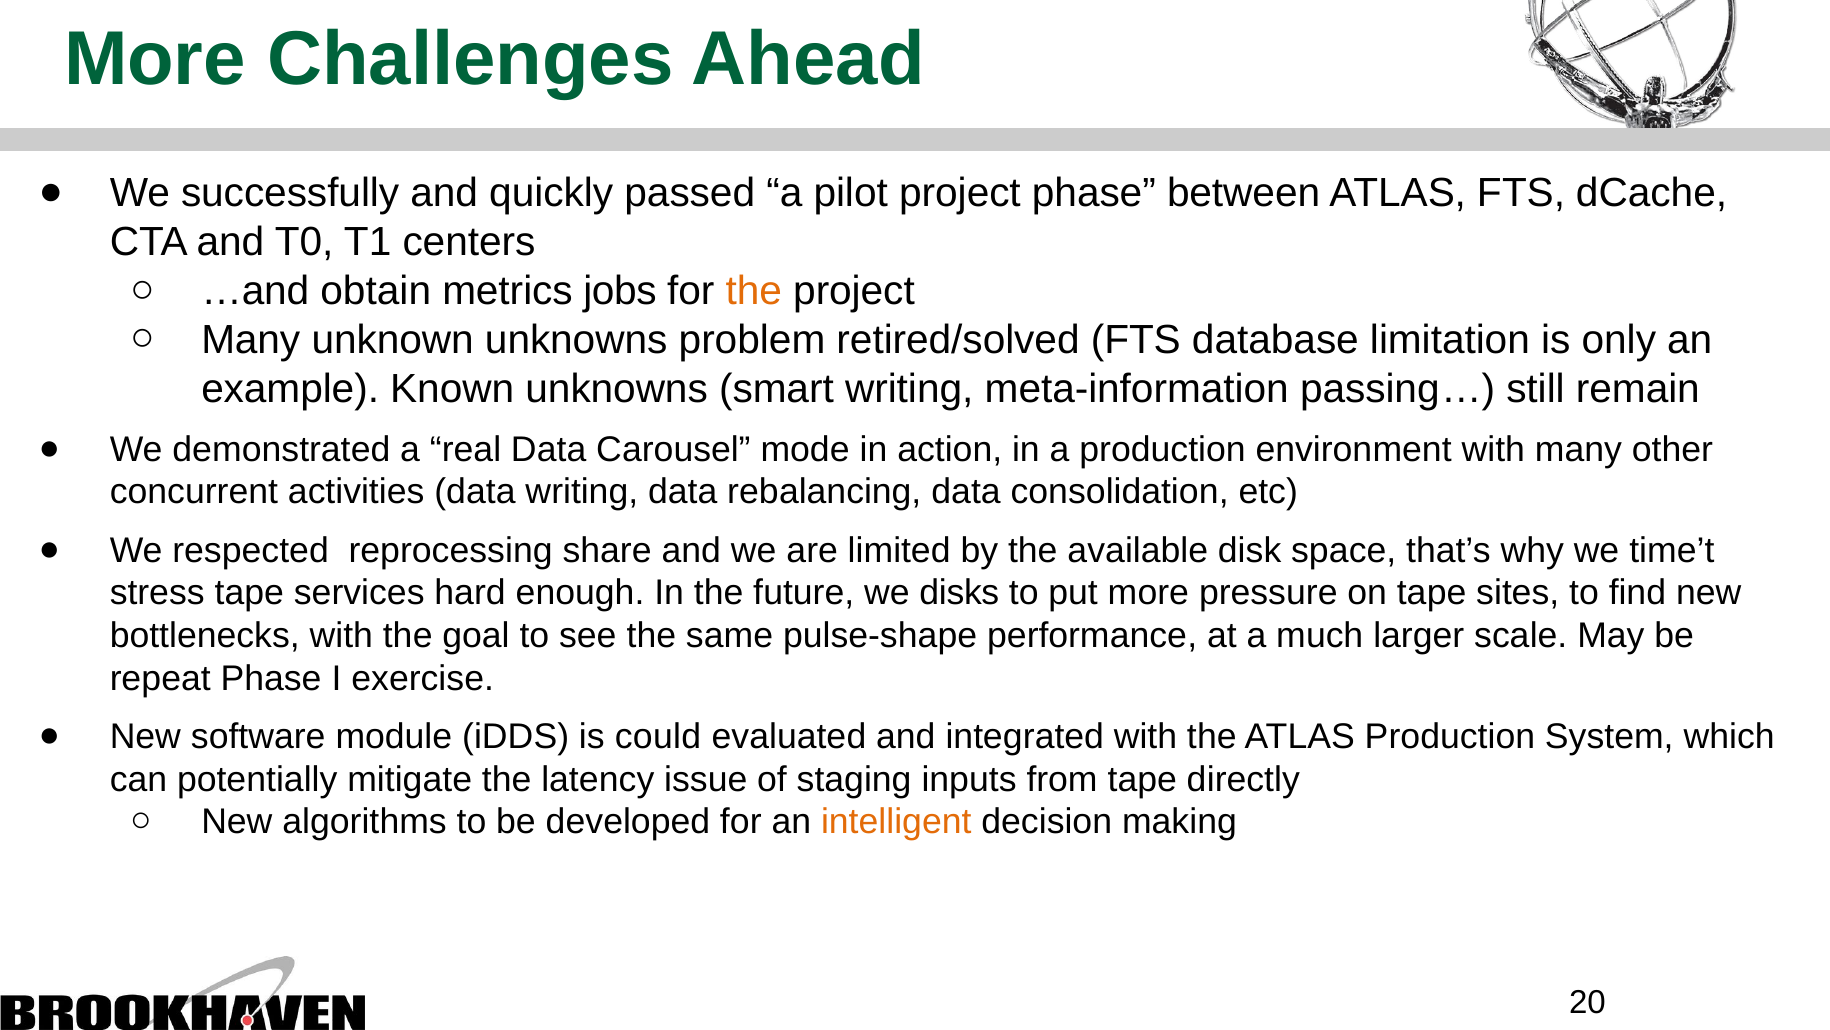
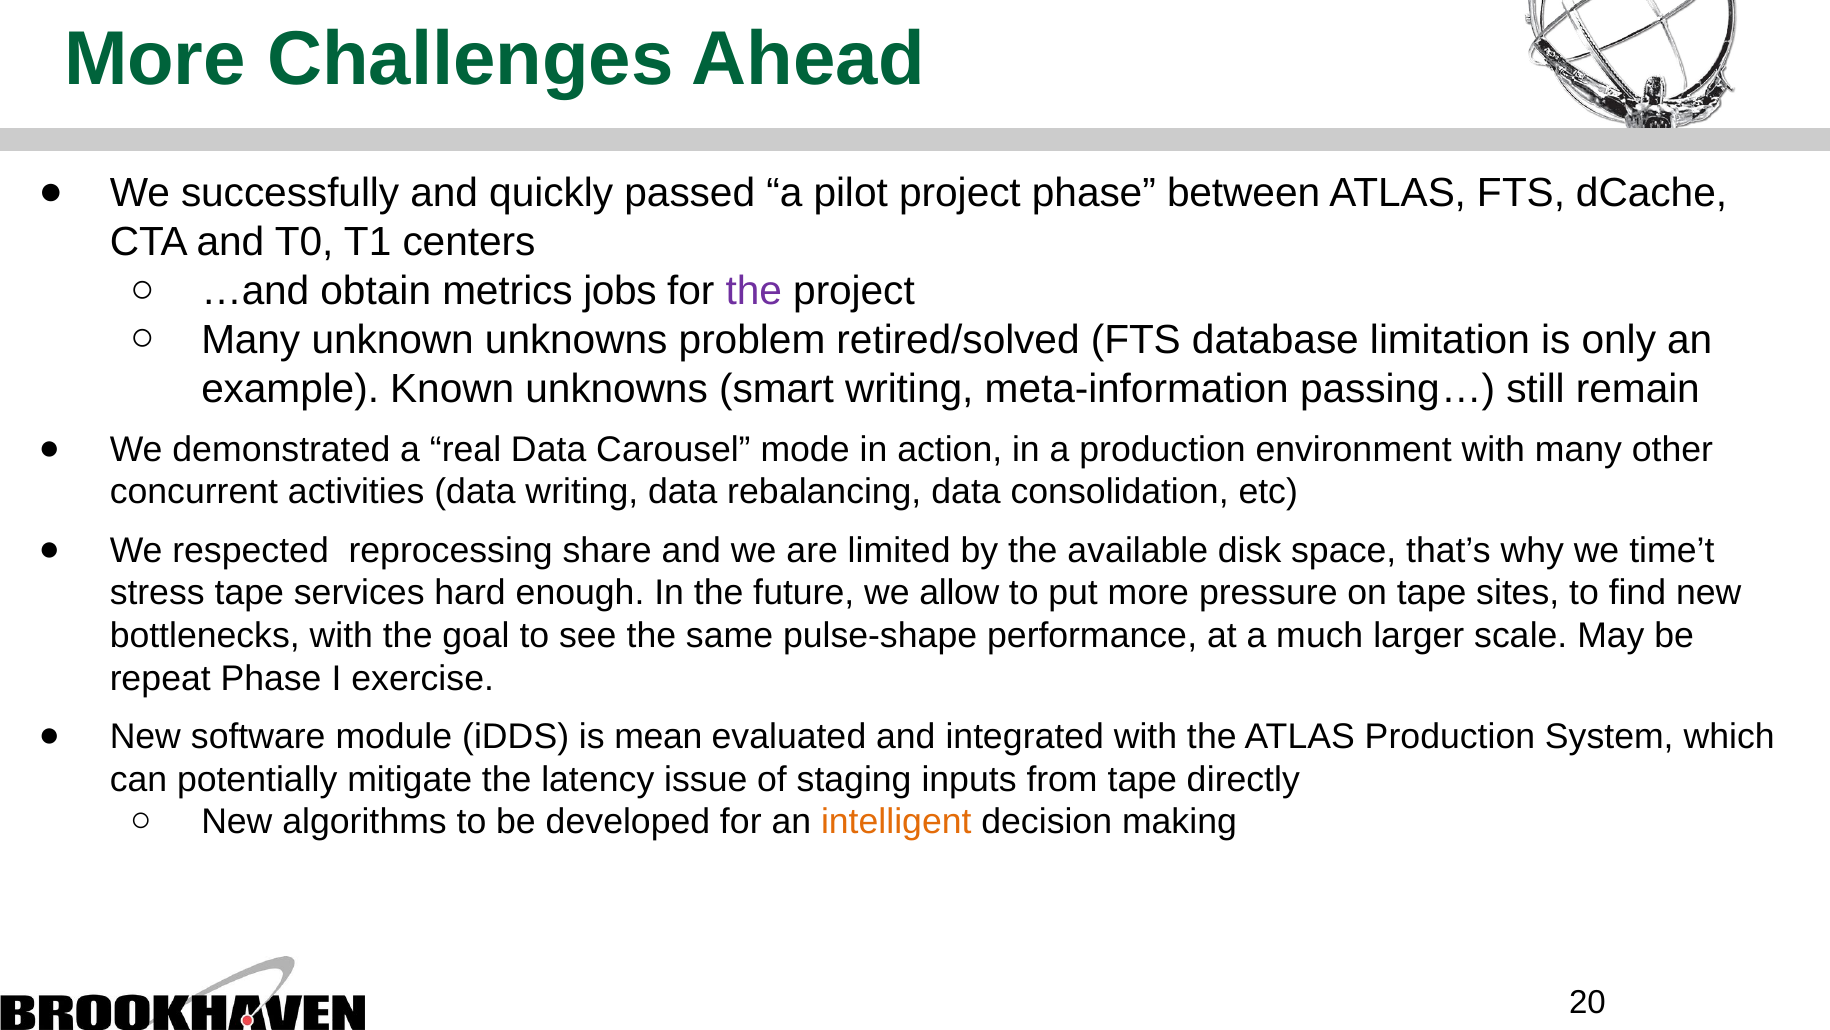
the colour: orange -> purple (754, 291)
disks: disks -> allow (959, 593)
could: could -> mean (658, 736)
